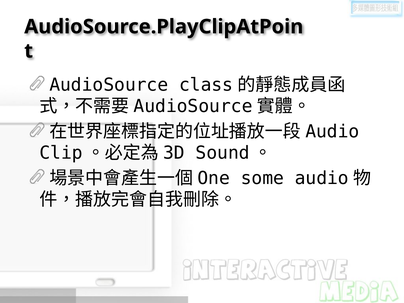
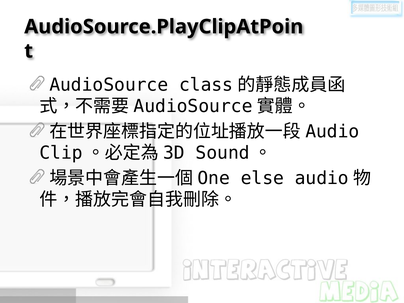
some: some -> else (262, 178)
